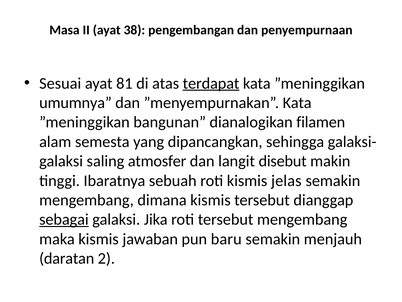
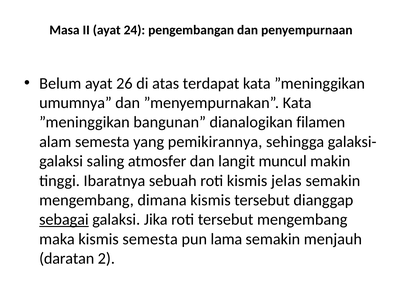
38: 38 -> 24 (134, 30)
Sesuai: Sesuai -> Belum (60, 83)
81: 81 -> 26 (124, 83)
terdapat underline: present -> none (211, 83)
dipancangkan: dipancangkan -> pemikirannya (215, 142)
disebut: disebut -> muncul (283, 161)
kismis jawaban: jawaban -> semesta (150, 239)
baru: baru -> lama (226, 239)
